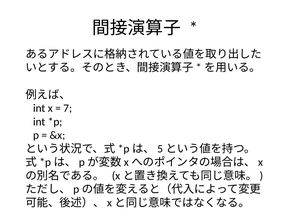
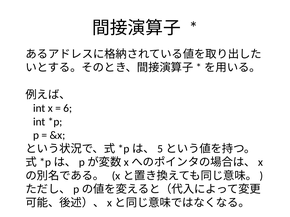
7: 7 -> 6 (68, 108)
